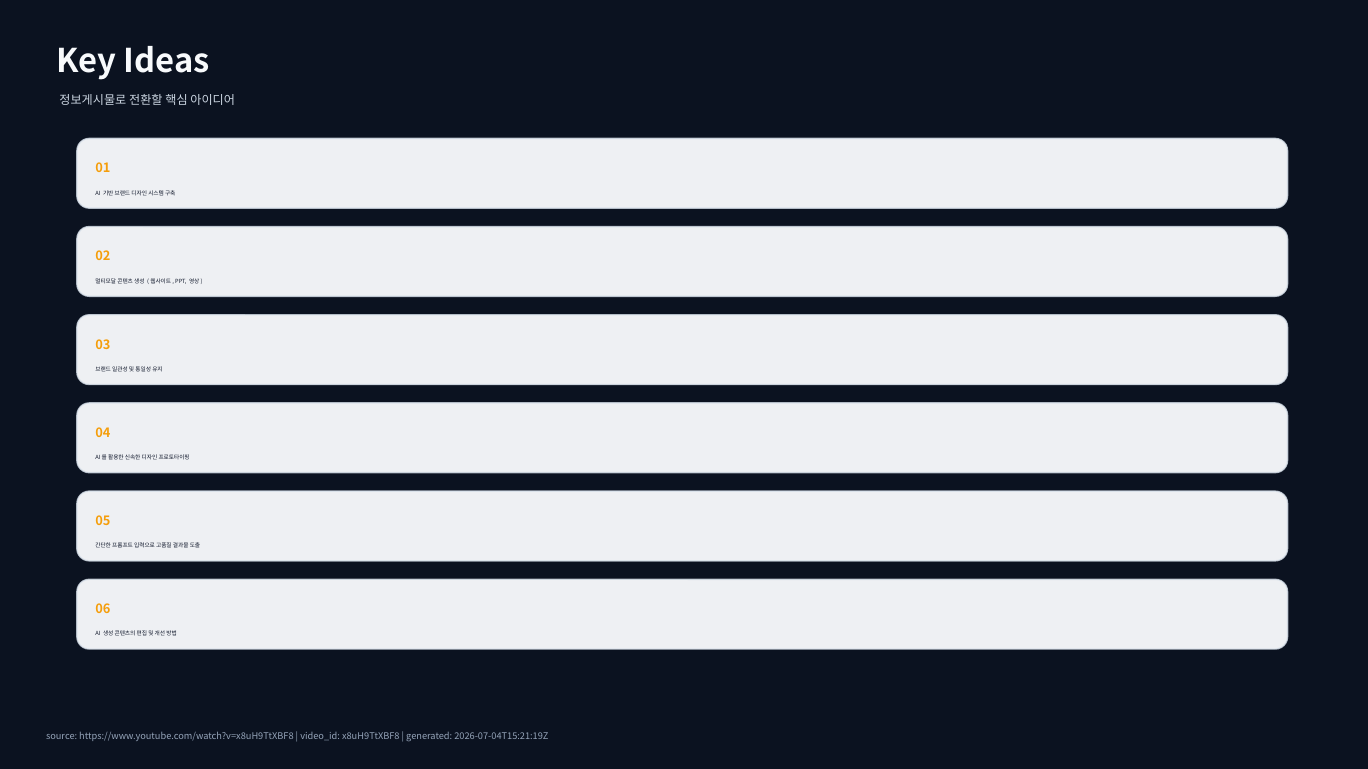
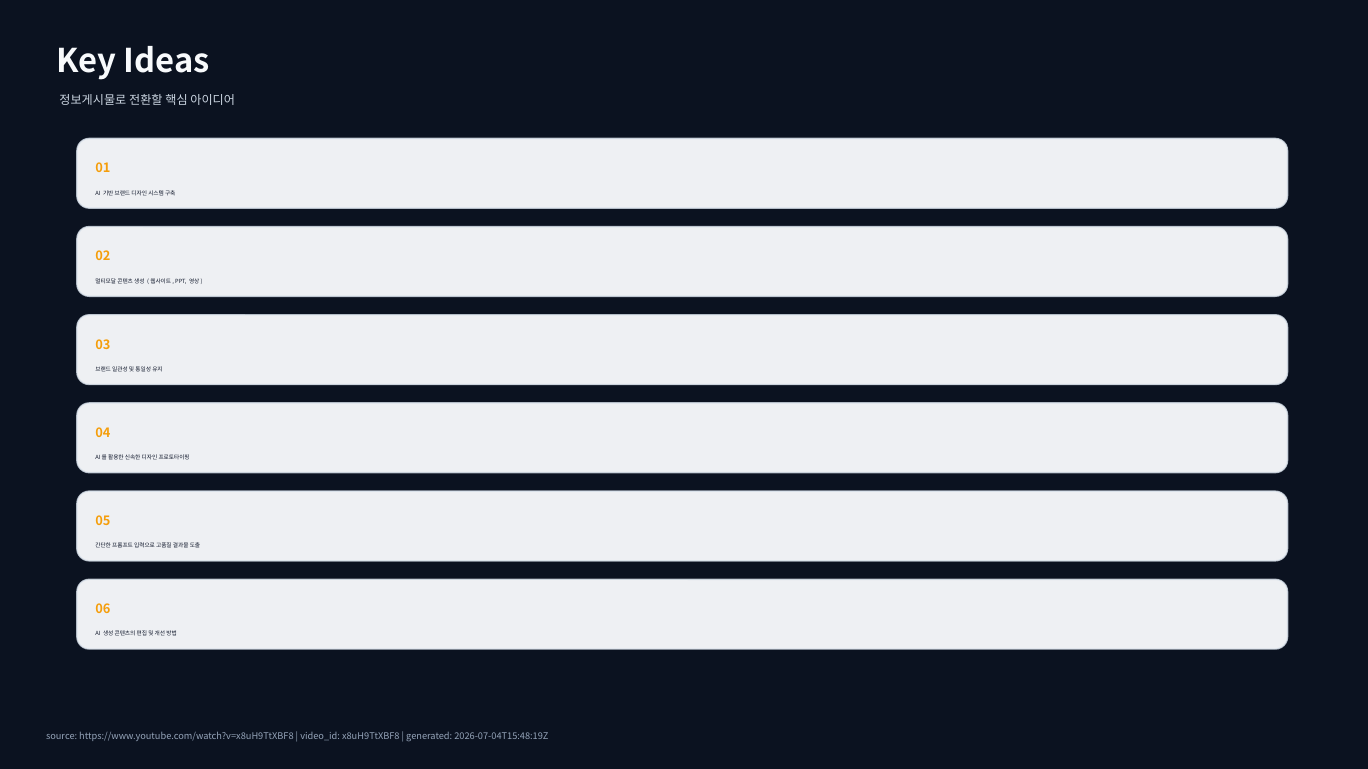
2026-07-04T15:21:19Z: 2026-07-04T15:21:19Z -> 2026-07-04T15:48:19Z (501, 737)
